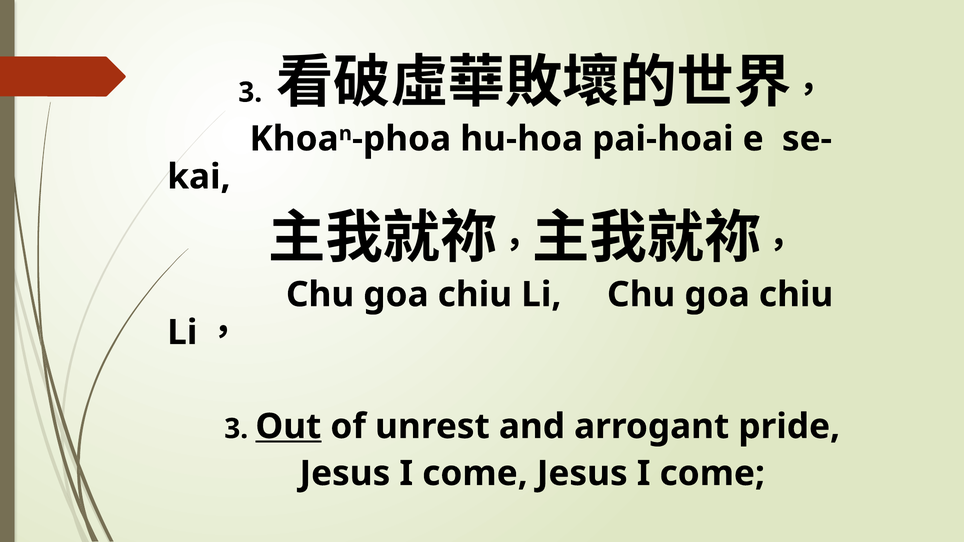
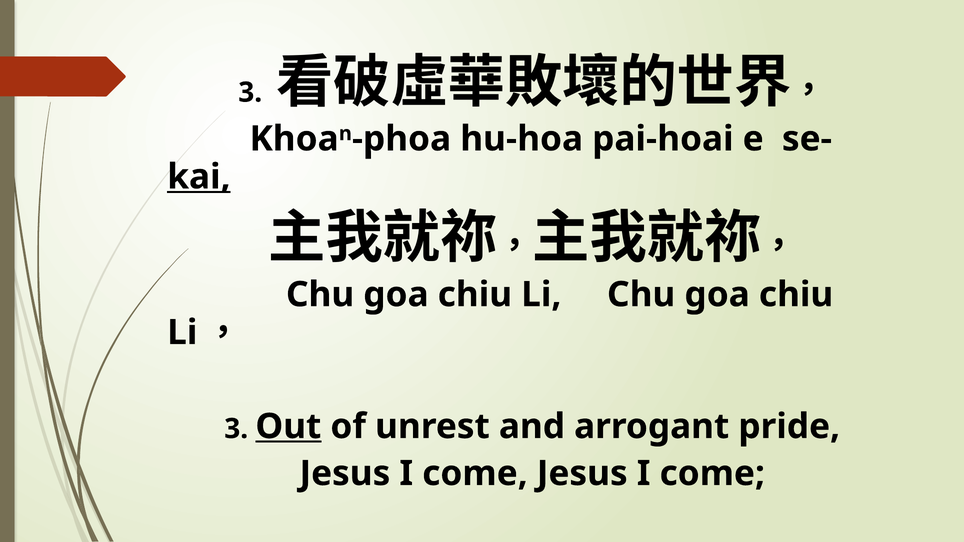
kai underline: none -> present (199, 177)
